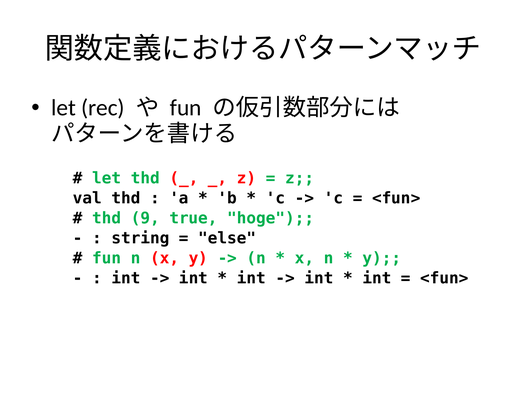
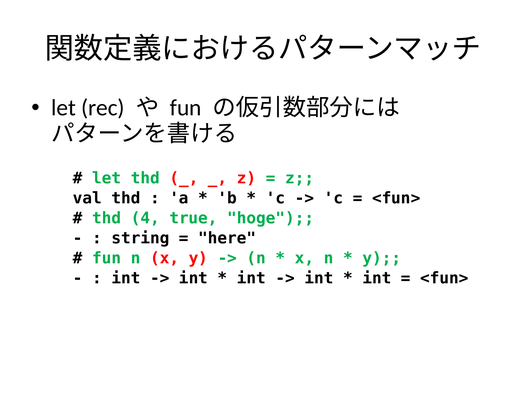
9: 9 -> 4 (145, 218)
else: else -> here (227, 239)
